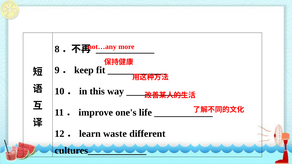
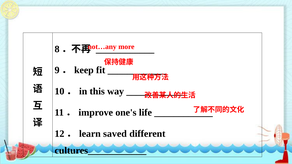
waste: waste -> saved (115, 134)
